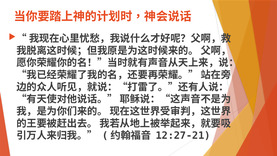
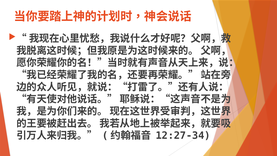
12:27-21: 12:27-21 -> 12:27-34 (183, 135)
